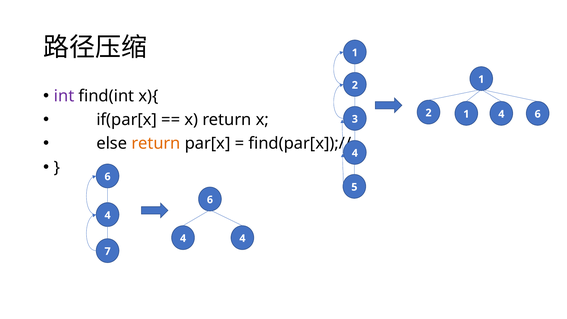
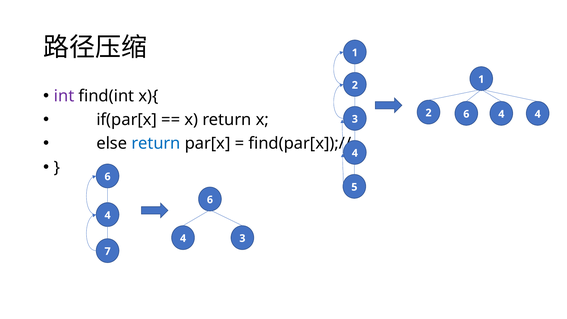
2 1: 1 -> 6 (466, 114)
4 6: 6 -> 4 (538, 114)
return colour: orange -> blue (156, 143)
4 4: 4 -> 3 (242, 238)
